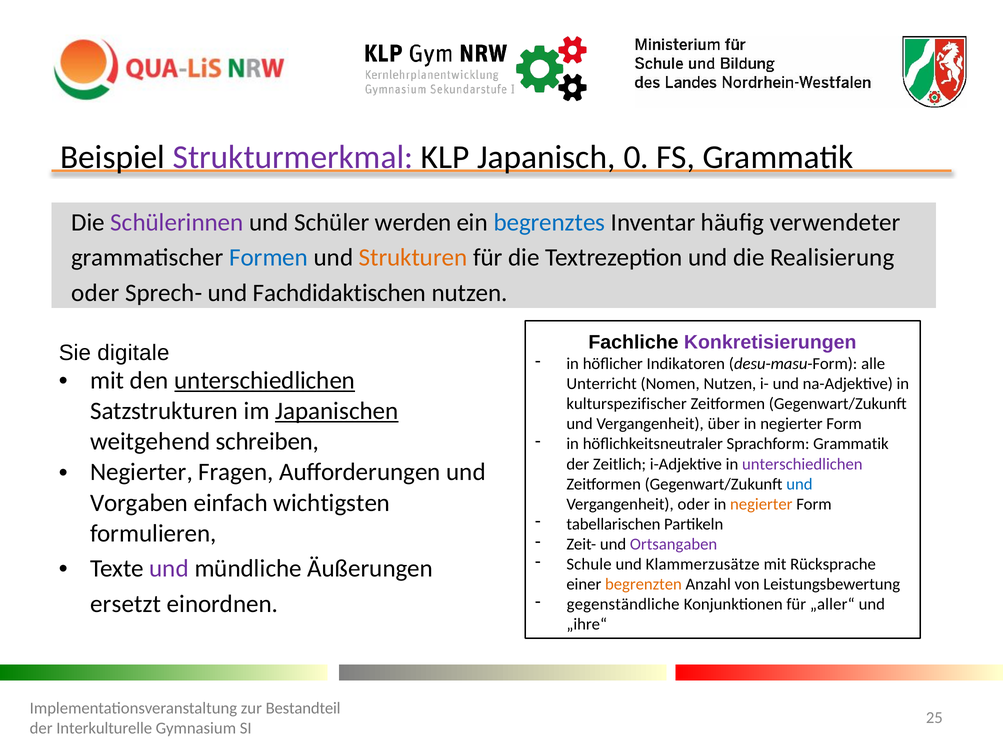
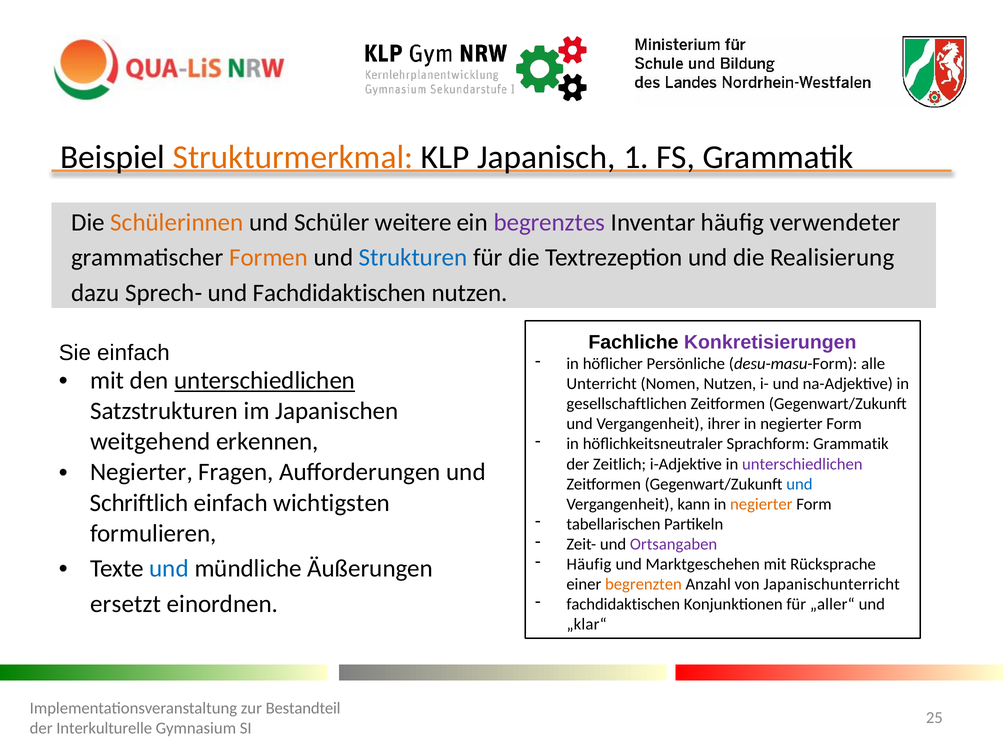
Strukturmerkmal colour: purple -> orange (293, 157)
0: 0 -> 1 (636, 157)
Schülerinnen colour: purple -> orange (177, 223)
werden: werden -> weitere (413, 223)
begrenztes colour: blue -> purple (549, 223)
Formen colour: blue -> orange (269, 258)
Strukturen colour: orange -> blue (413, 258)
oder: oder -> dazu (95, 293)
Sie digitale: digitale -> einfach (133, 353)
Indikatoren: Indikatoren -> Persönliche (686, 364)
kulturspezifischer: kulturspezifischer -> gesellschaftlichen (627, 404)
Japanischen underline: present -> none (337, 411)
über: über -> ihrer (724, 424)
schreiben: schreiben -> erkennen (267, 442)
Vorgaben: Vorgaben -> Schriftlich (139, 503)
Vergangenheit oder: oder -> kann (694, 504)
Schule: Schule -> Häufig (589, 564)
Klammerzusätze: Klammerzusätze -> Marktgeschehen (703, 564)
und colour: purple -> blue (169, 569)
Leistungsbewertung: Leistungsbewertung -> Japanischunterricht (832, 585)
gegenständliche: gegenständliche -> fachdidaktischen (623, 605)
„ihre“: „ihre“ -> „klar“ (587, 625)
